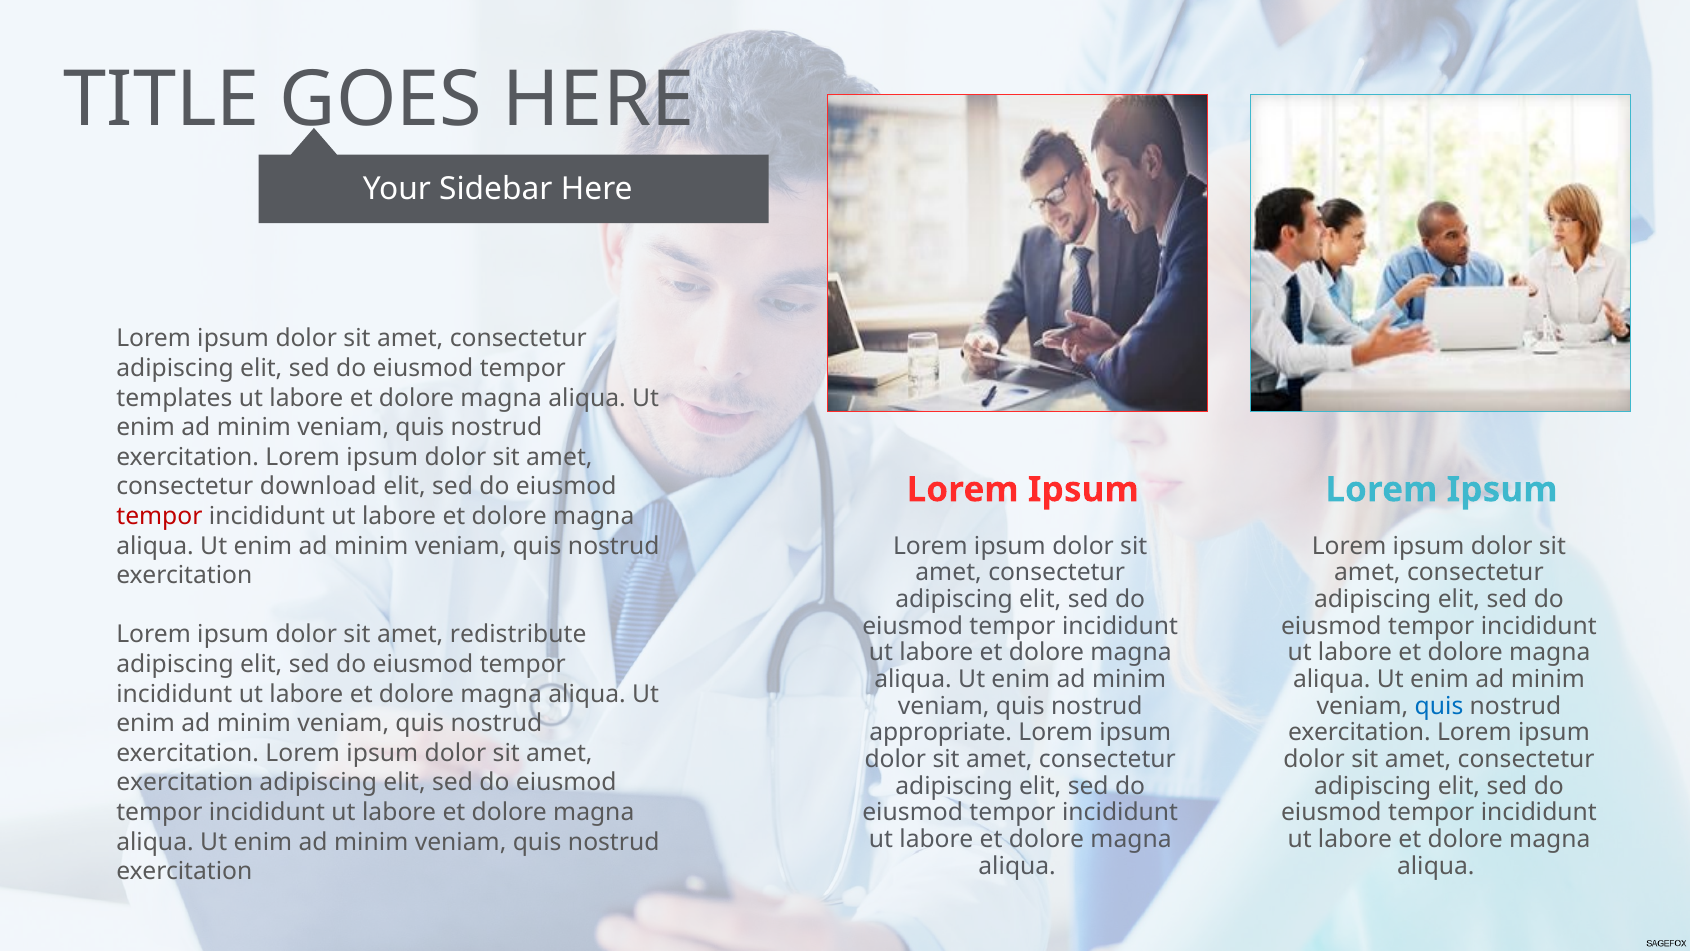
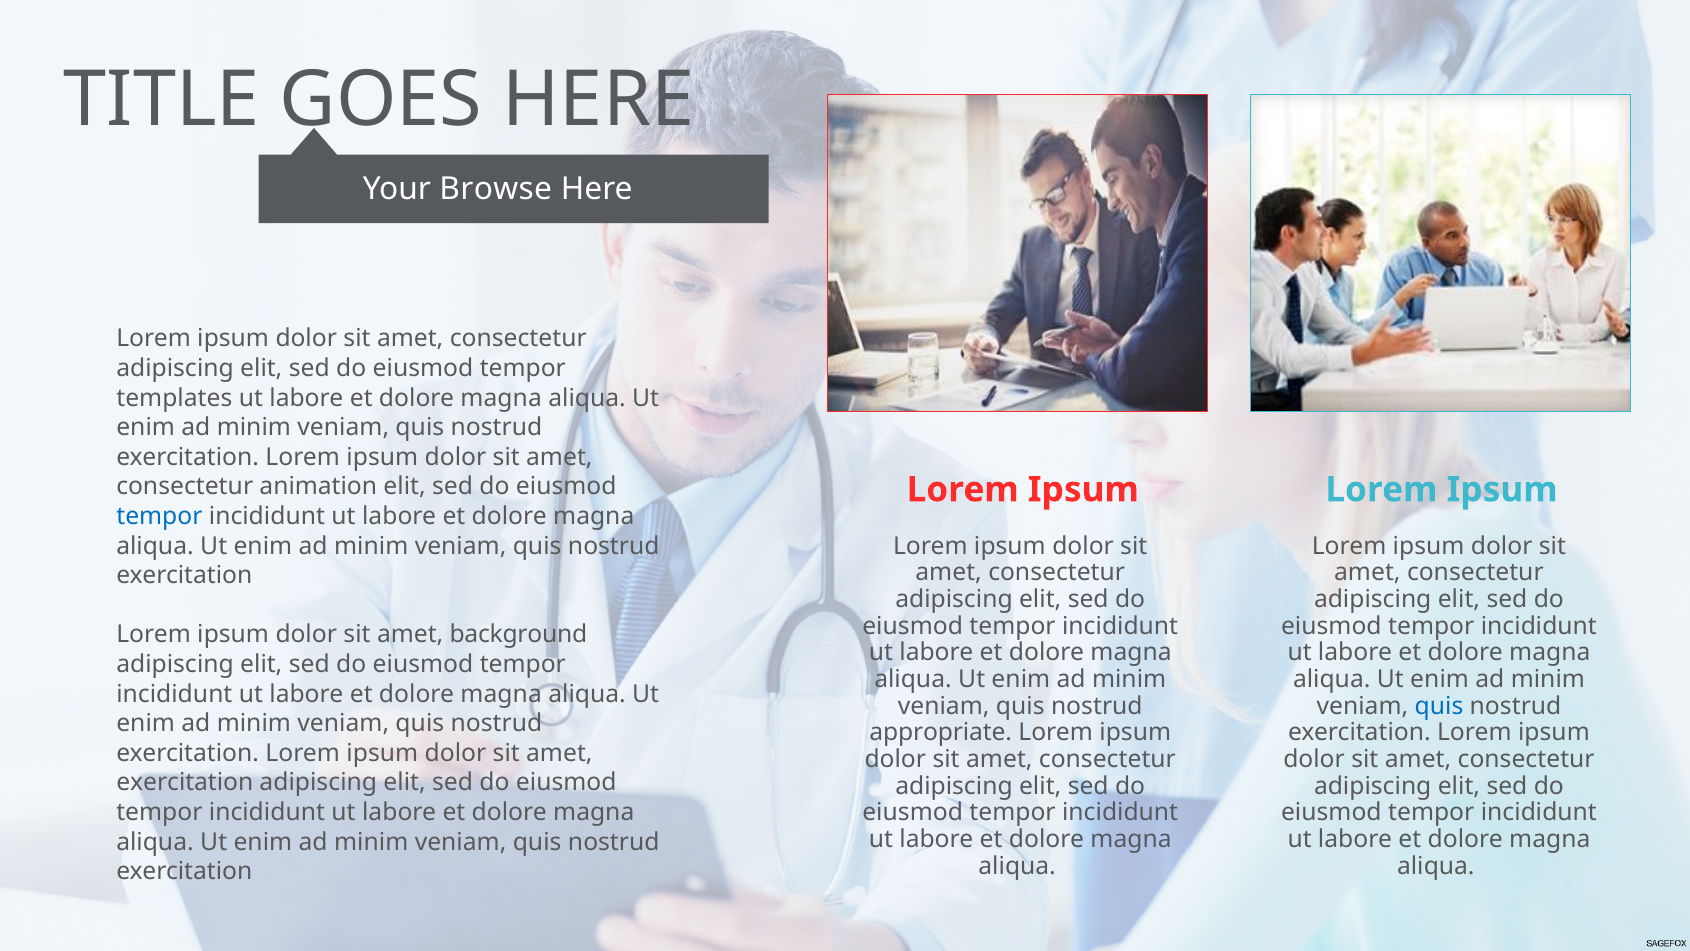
Sidebar: Sidebar -> Browse (496, 189)
download: download -> animation (318, 487)
tempor colour: red -> blue (159, 516)
redistribute: redistribute -> background (518, 635)
